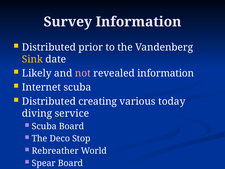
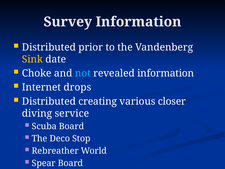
Likely: Likely -> Choke (37, 73)
not colour: pink -> light blue (83, 73)
Internet scuba: scuba -> drops (77, 87)
today: today -> closer (172, 101)
